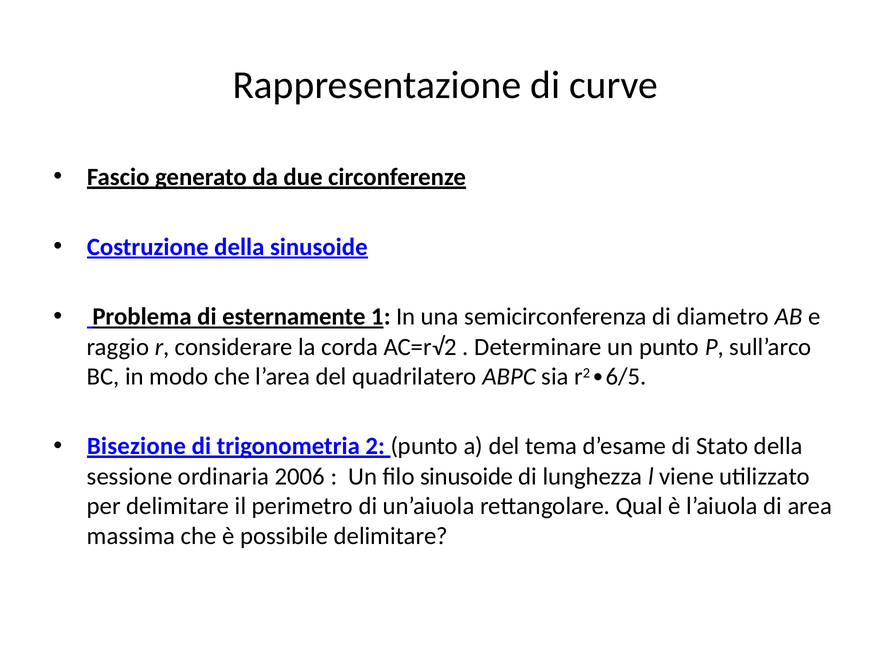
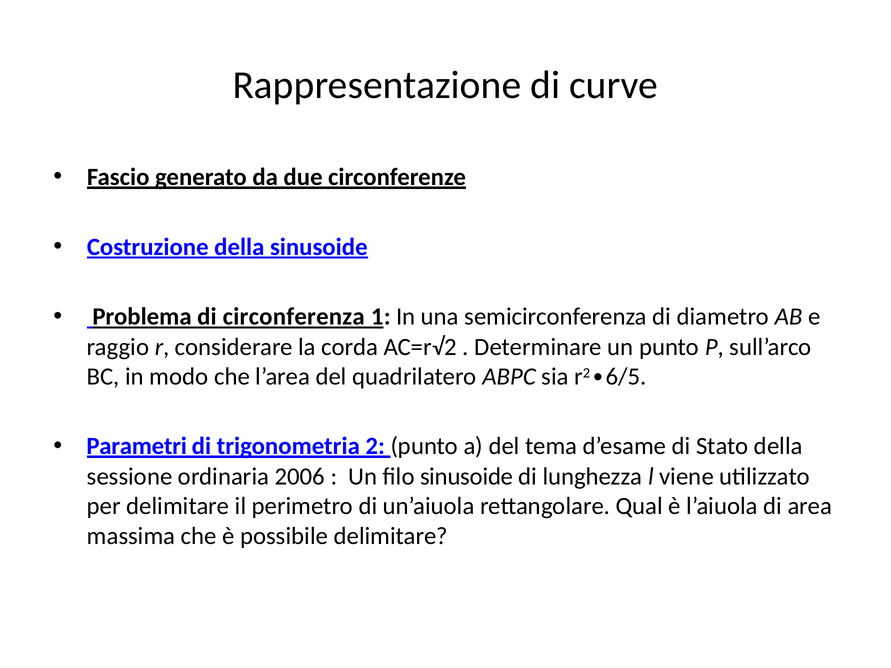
esternamente: esternamente -> circonferenza (294, 317)
Bisezione: Bisezione -> Parametri (137, 446)
